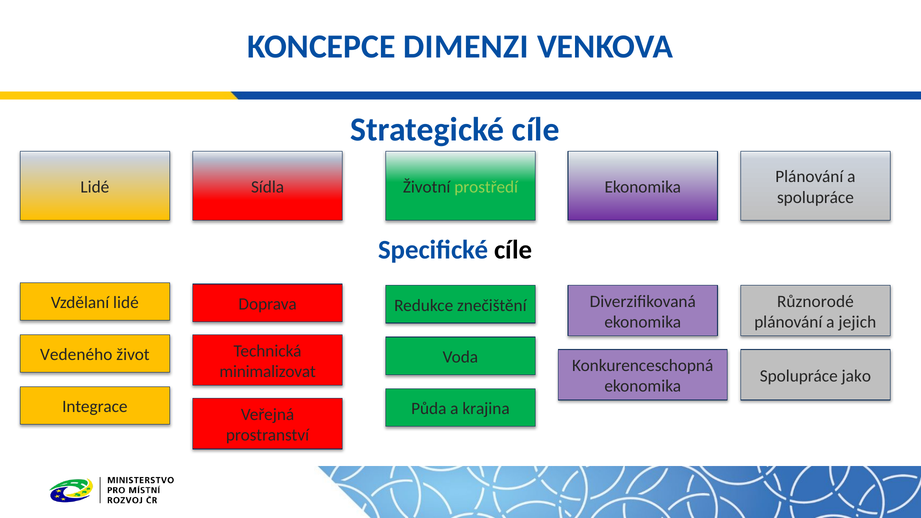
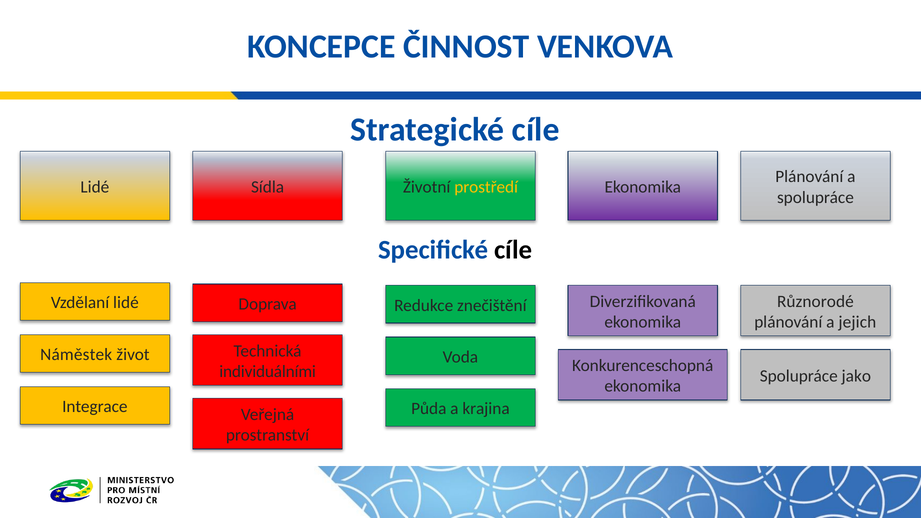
DIMENZI: DIMENZI -> ČINNOST (466, 47)
prostředí colour: light green -> yellow (486, 187)
Vedeného: Vedeného -> Náměstek (76, 355)
minimalizovat: minimalizovat -> individuálními (268, 372)
